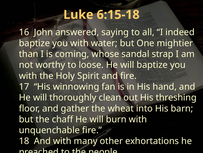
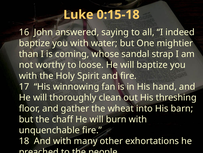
6:15-18: 6:15-18 -> 0:15-18 (118, 15)
